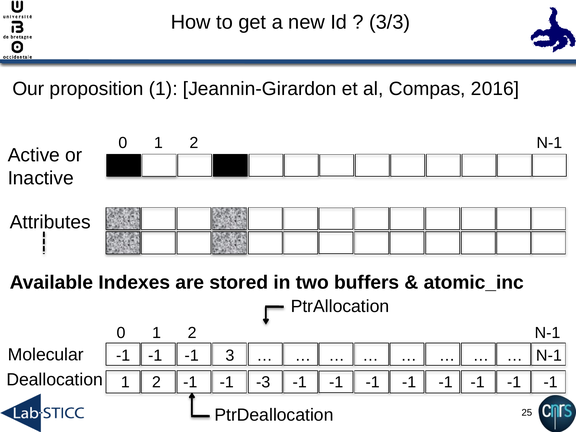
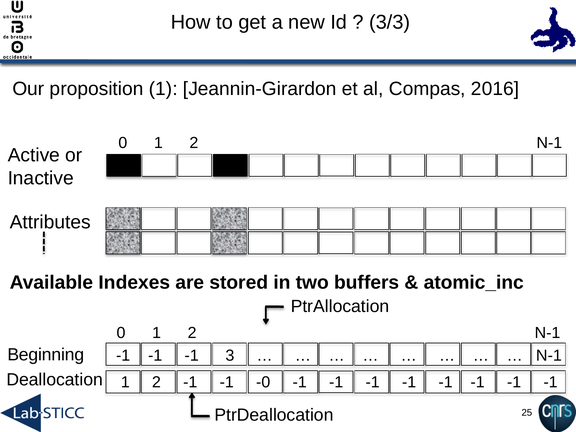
Molecular: Molecular -> Beginning (46, 355)
-3: -3 -> -0 (263, 382)
